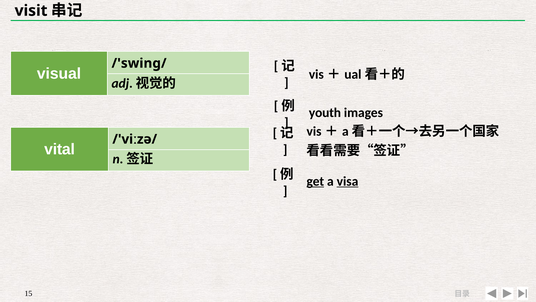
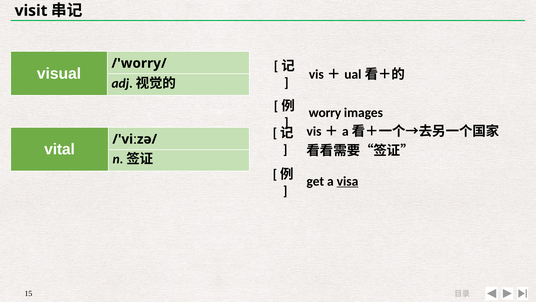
/'swing/: /'swing/ -> /'worry/ (139, 63)
youth: youth -> worry (325, 113)
get underline: present -> none (315, 181)
